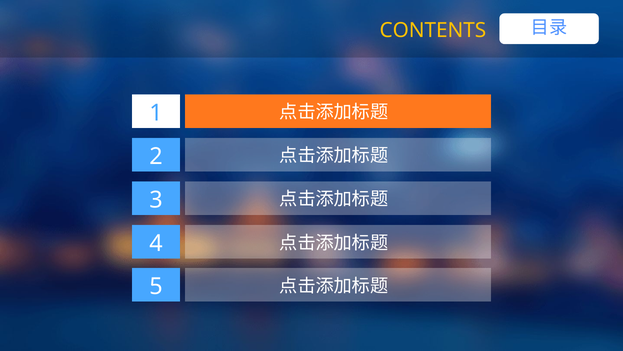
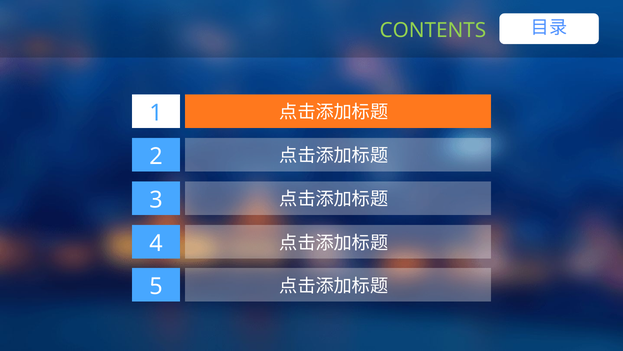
CONTENTS colour: yellow -> light green (433, 30)
